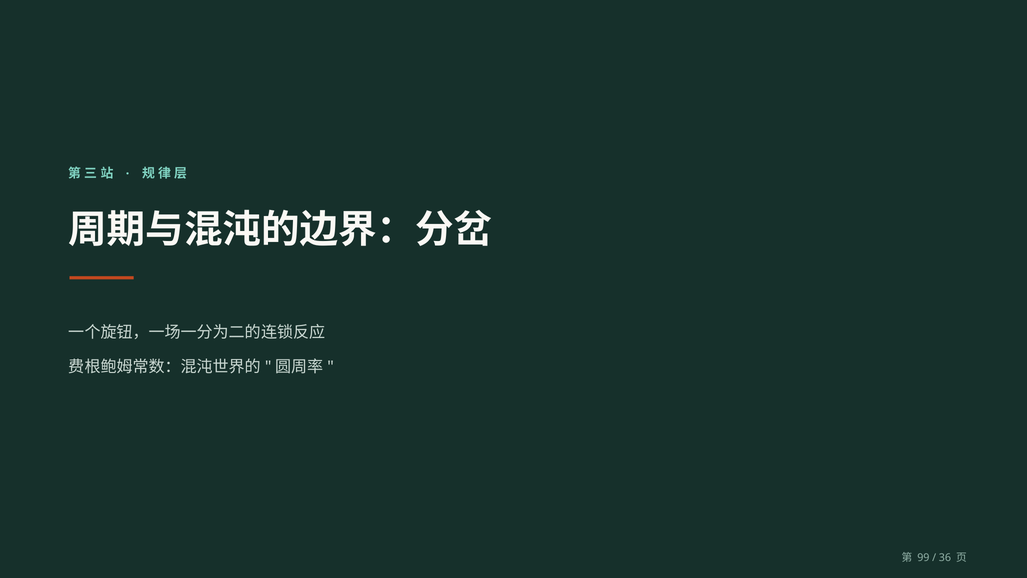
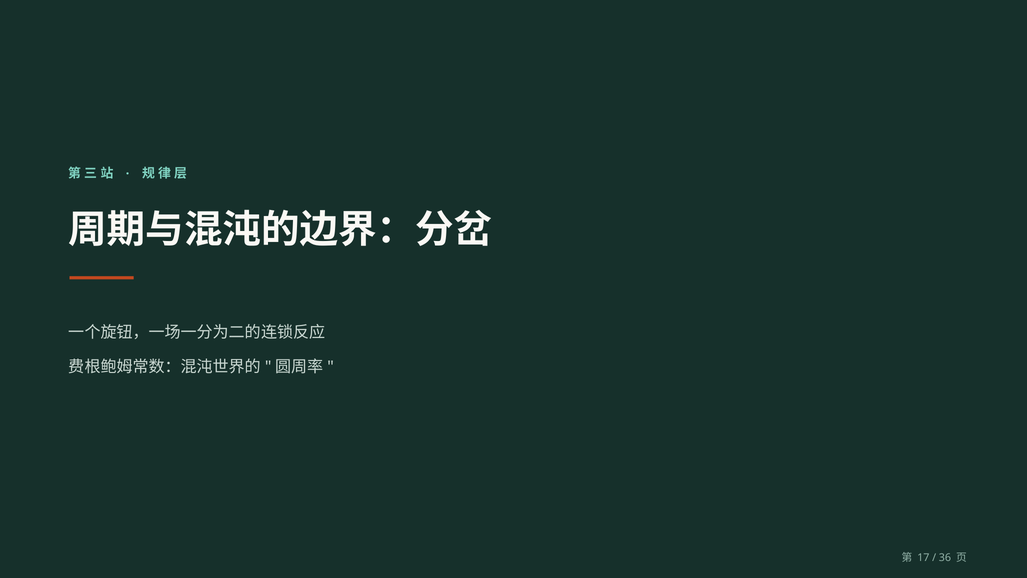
99: 99 -> 17 (923, 557)
